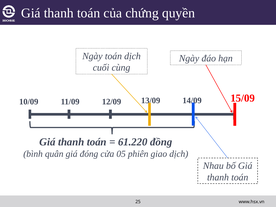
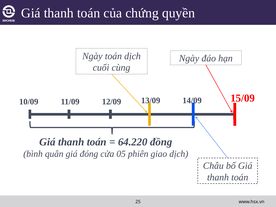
61.220: 61.220 -> 64.220 (133, 142)
Nhau: Nhau -> Châu (213, 166)
